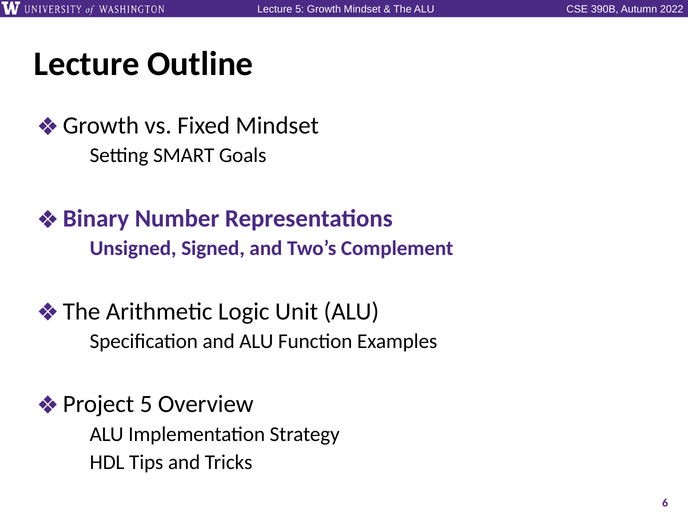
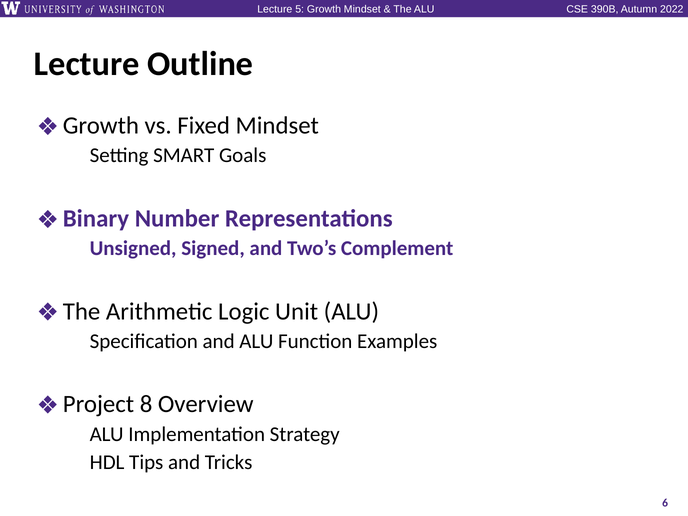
5: 5 -> 8 (146, 404)
